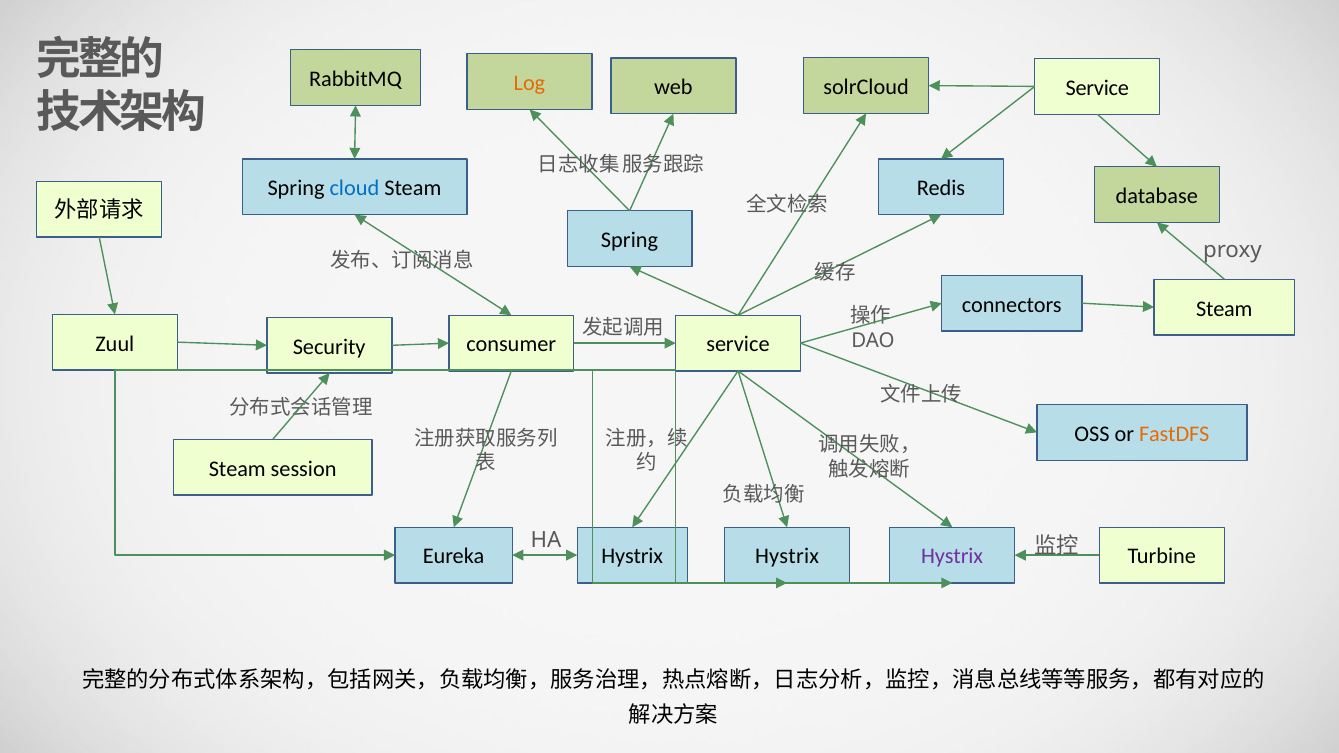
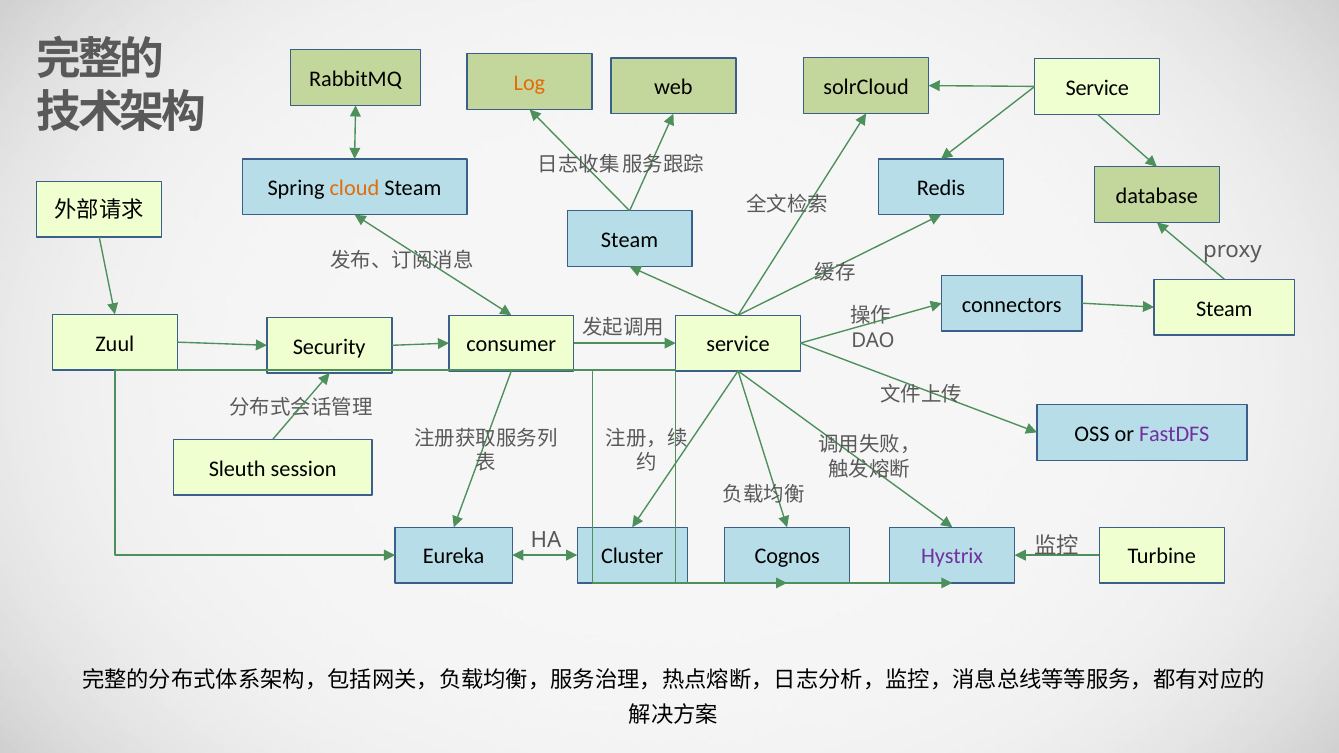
cloud colour: blue -> orange (354, 188)
Spring: Spring -> Steam (630, 240)
FastDFS colour: orange -> purple (1174, 434)
Steam: Steam -> Sleuth (237, 469)
Eureka Hystrix: Hystrix -> Cluster (632, 557)
Hystrix: Hystrix -> Cognos (787, 557)
